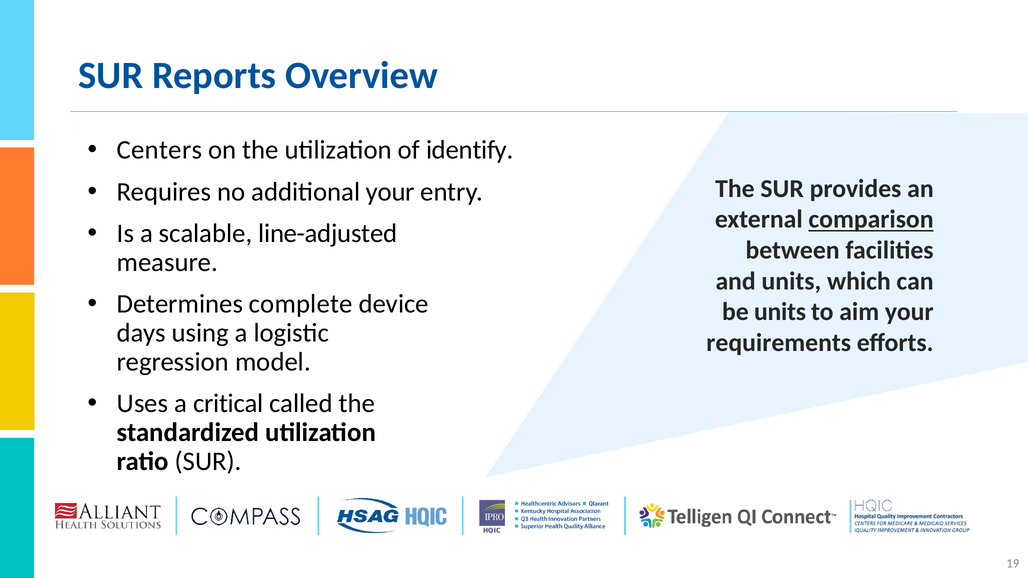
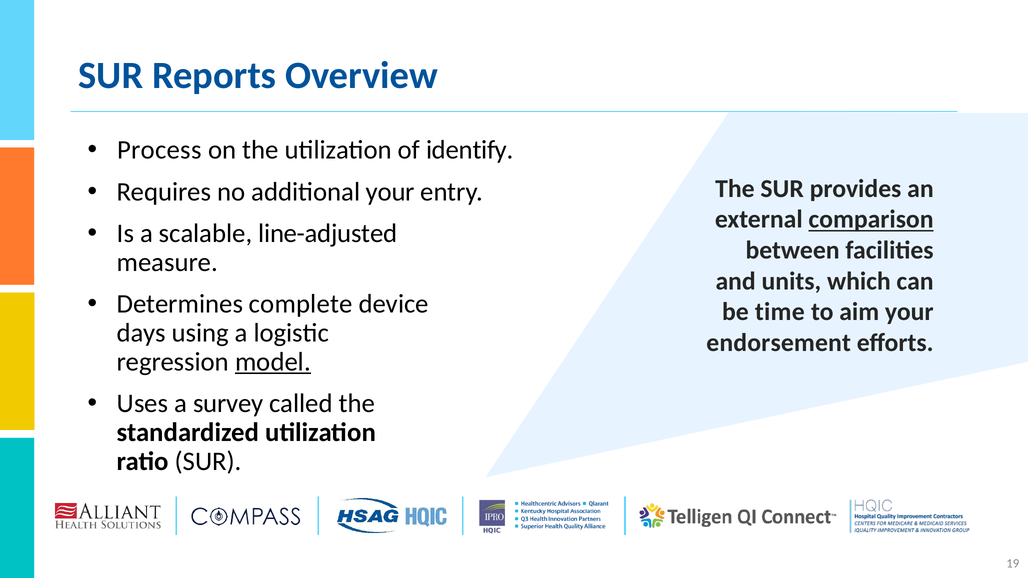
Centers: Centers -> Process (159, 150)
be units: units -> time (780, 312)
requirements: requirements -> endorsement (779, 343)
model underline: none -> present (273, 362)
critical: critical -> survey (228, 404)
